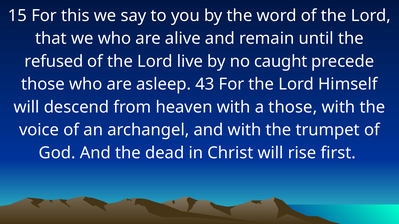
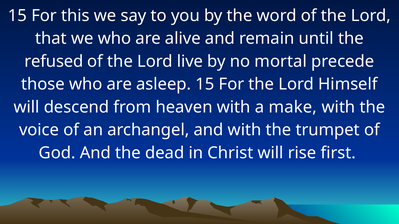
caught: caught -> mortal (281, 61)
asleep 43: 43 -> 15 (205, 84)
a those: those -> make (293, 107)
